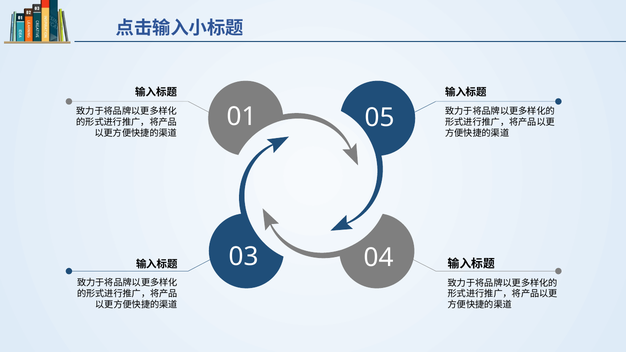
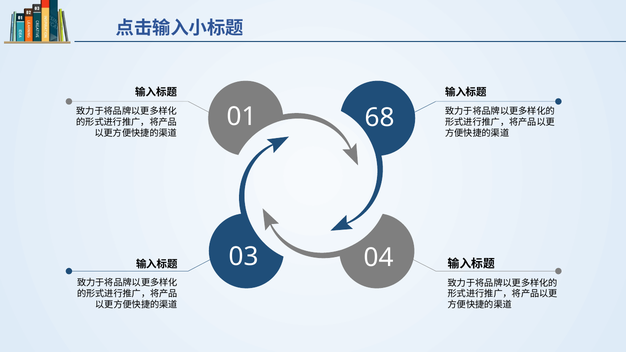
05: 05 -> 68 (380, 118)
